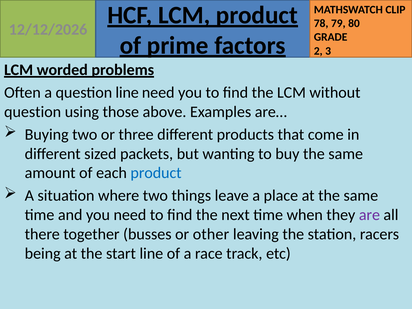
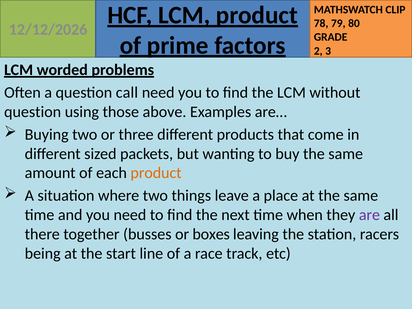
question line: line -> call (127, 93)
product colour: blue -> orange (156, 173)
other: other -> boxes (211, 234)
